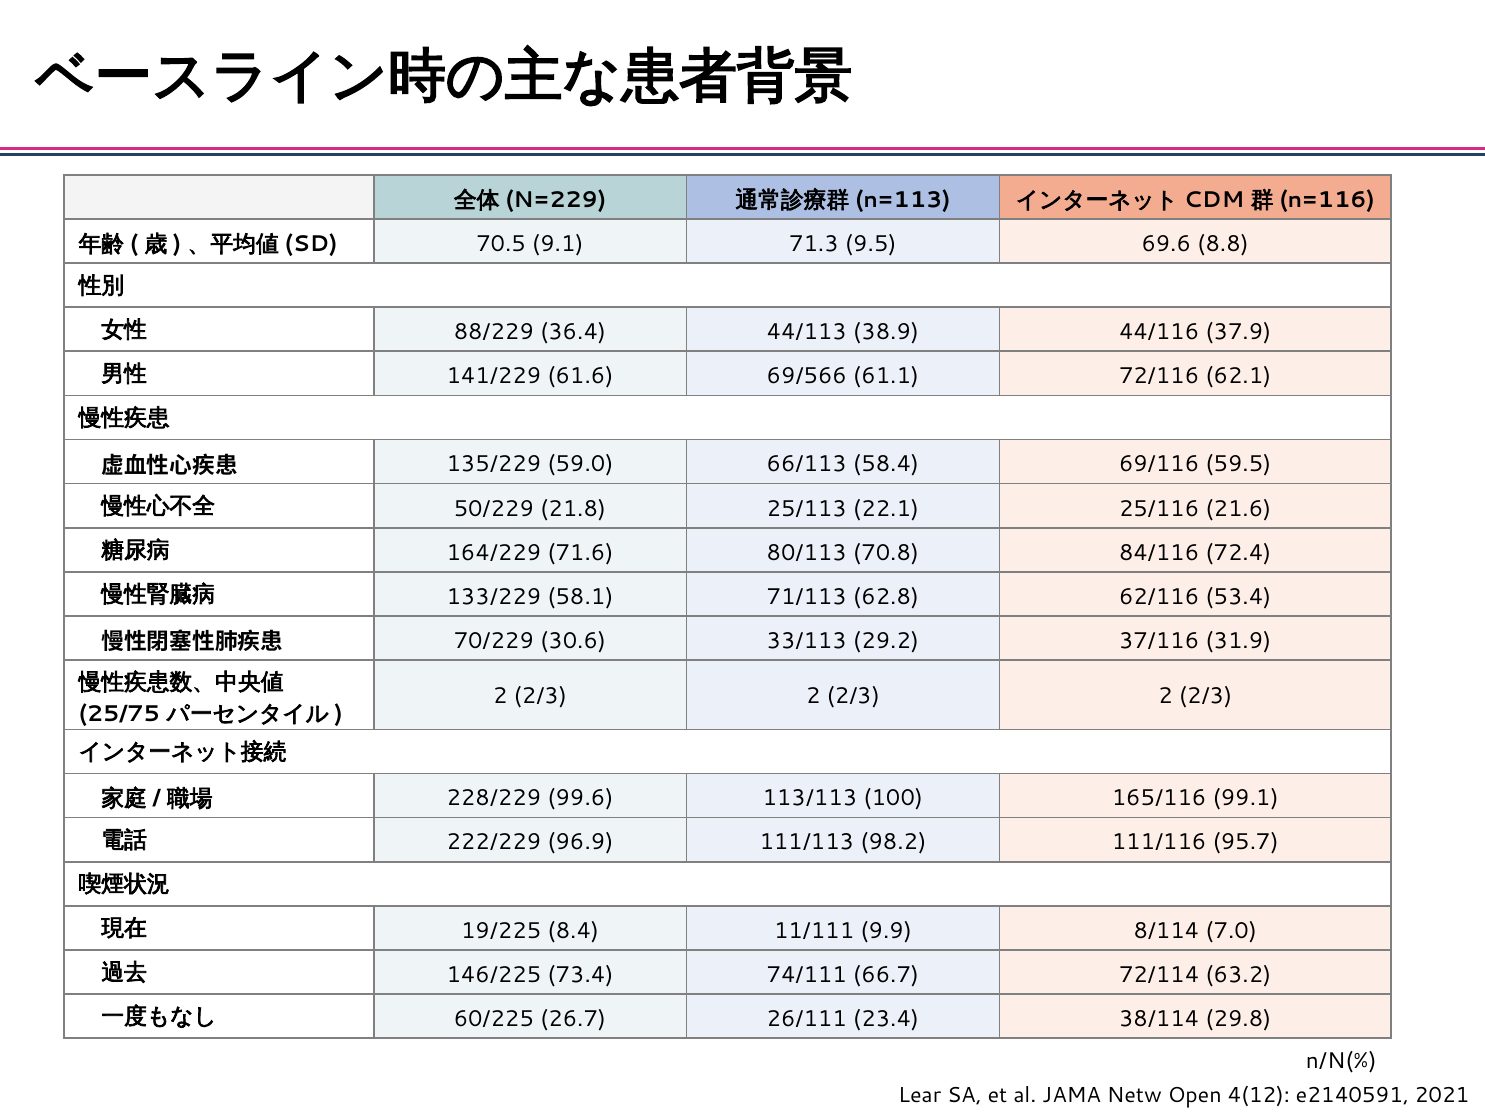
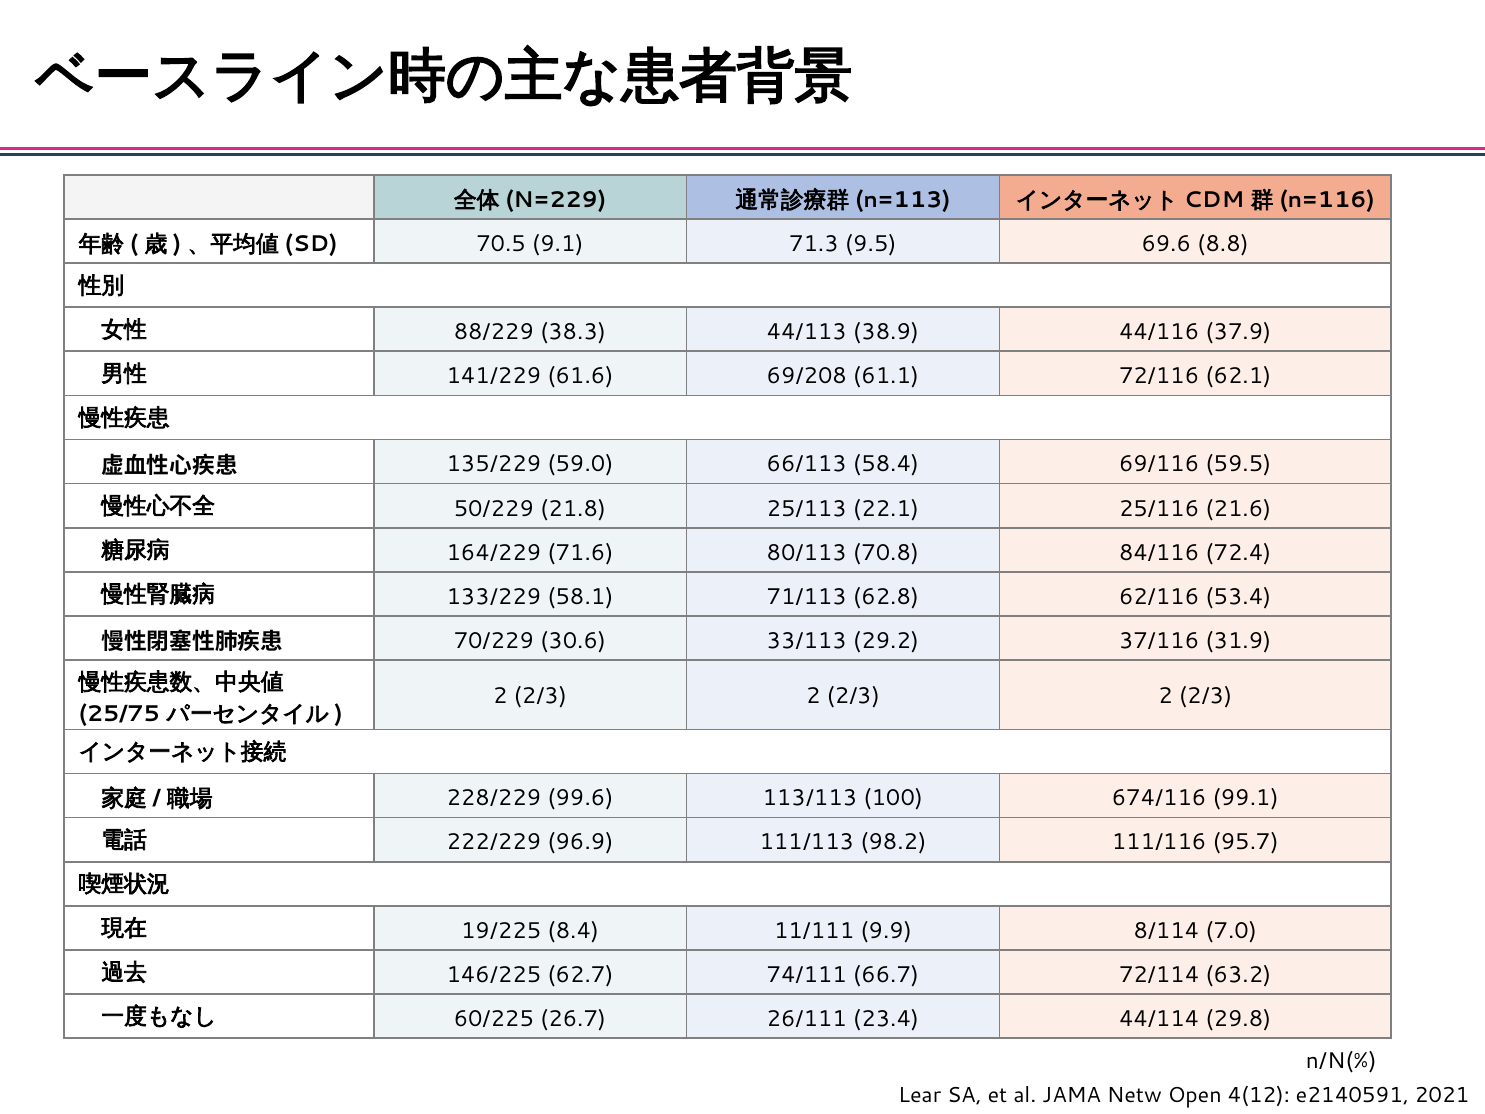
36.4: 36.4 -> 38.3 (573, 332)
69/566: 69/566 -> 69/208 (807, 376)
165/116: 165/116 -> 674/116 (1159, 798)
73.4: 73.4 -> 62.7 (581, 975)
38/114: 38/114 -> 44/114 (1159, 1019)
